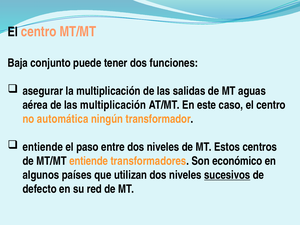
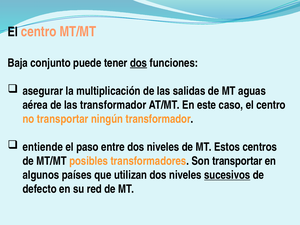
dos underline: none -> present (139, 63)
las multiplicación: multiplicación -> transformador (113, 105)
no automática: automática -> transportar (63, 119)
MT/MT entiende: entiende -> posibles (89, 161)
Son económico: económico -> transportar (237, 161)
